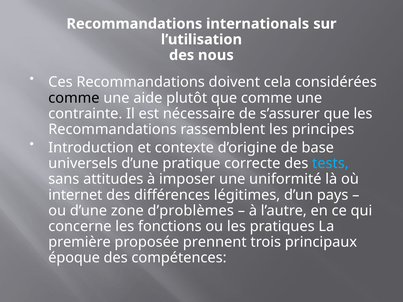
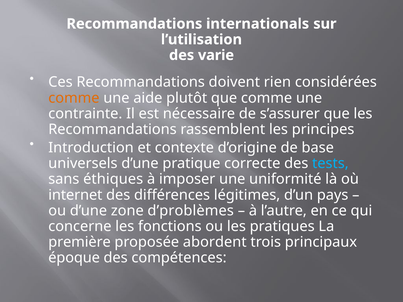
nous: nous -> varie (216, 55)
cela: cela -> rien (277, 82)
comme colour: black -> orange (74, 98)
attitudes: attitudes -> éthiques (113, 179)
prennent: prennent -> abordent (215, 242)
